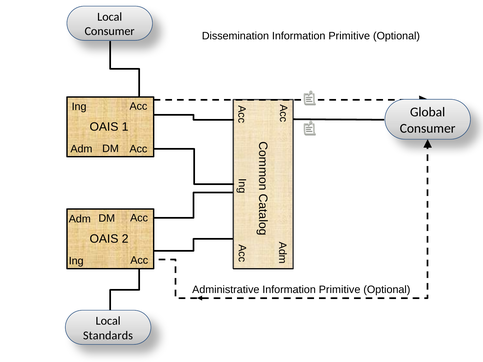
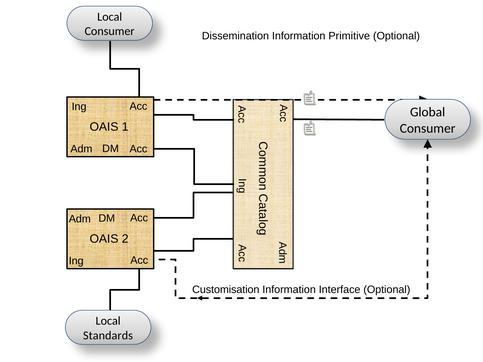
Administrative: Administrative -> Customisation (226, 290)
Primitive: Primitive -> Interface (340, 290)
